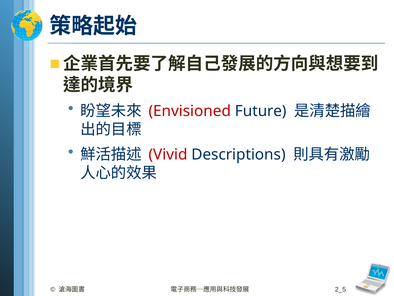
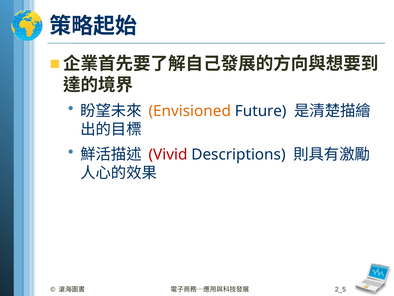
Envisioned colour: red -> orange (190, 111)
